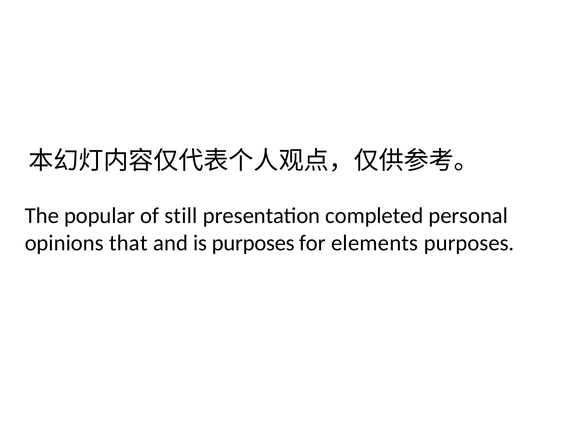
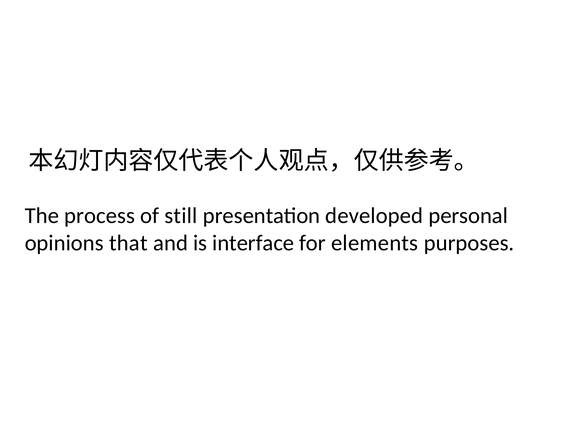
popular: popular -> process (100, 216)
completed: completed -> developed (374, 216)
is purposes: purposes -> interface (253, 243)
